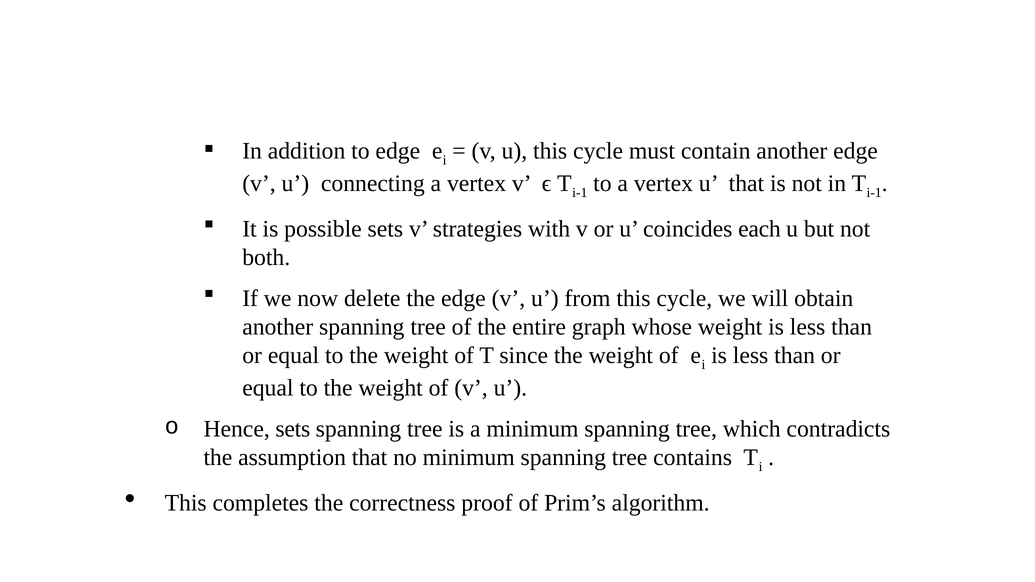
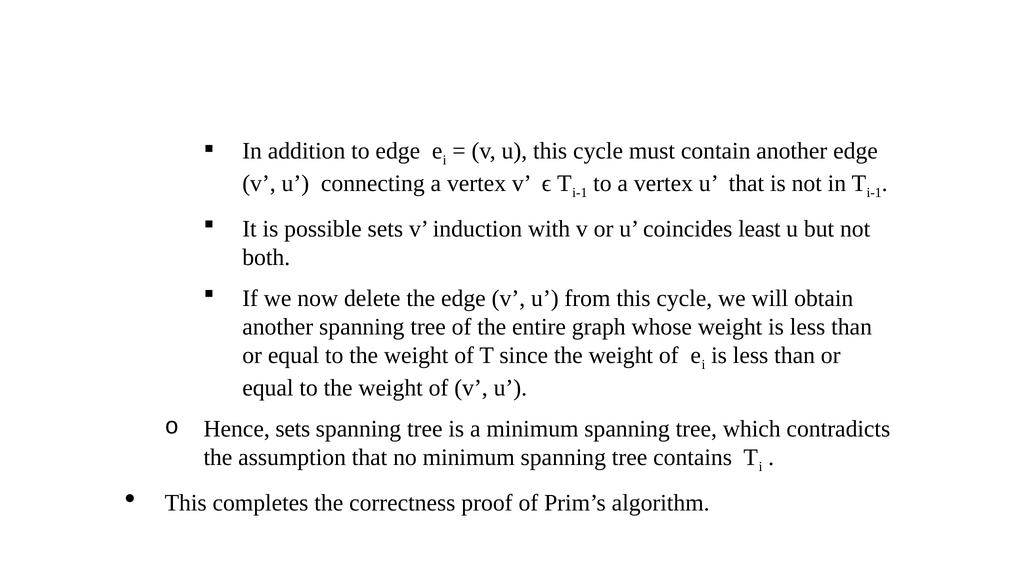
strategies: strategies -> induction (478, 229)
each: each -> least (759, 229)
